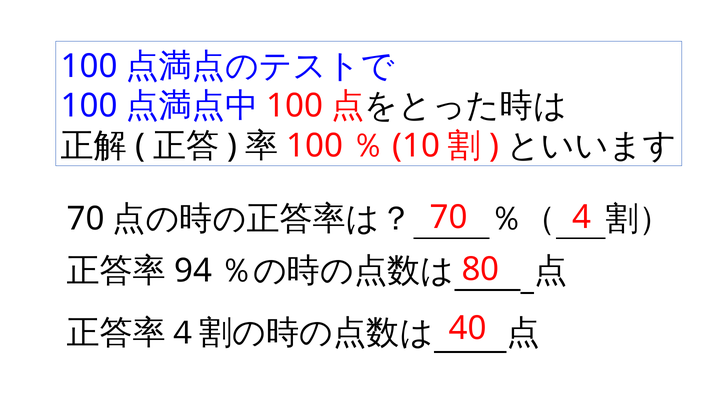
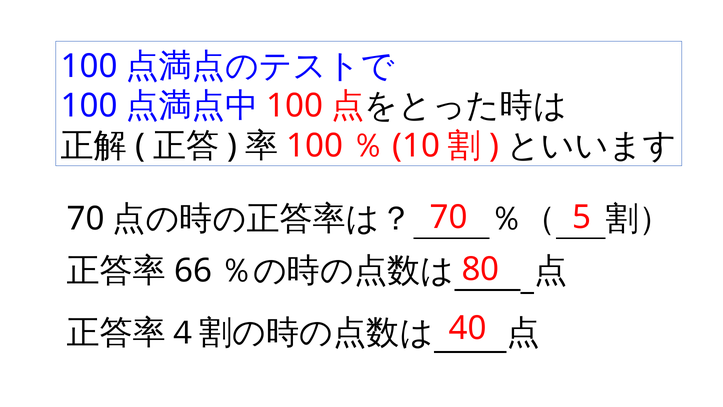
4: 4 -> 5 (582, 217)
94: 94 -> 66 (193, 270)
